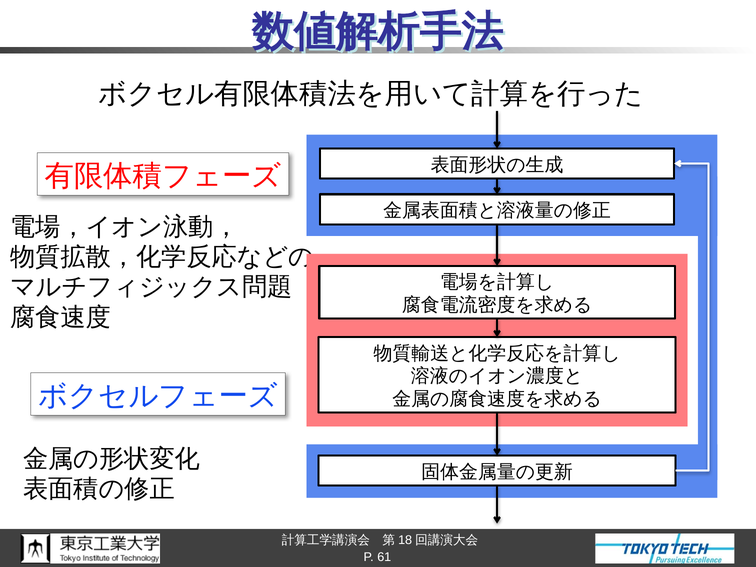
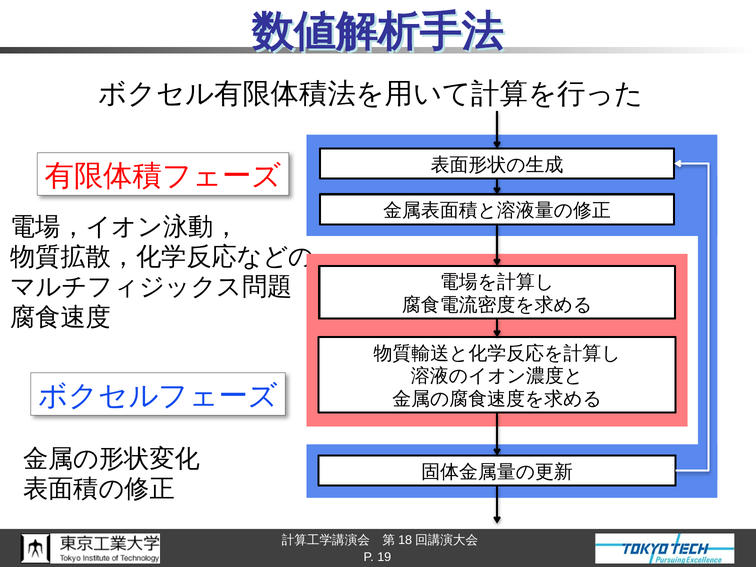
61: 61 -> 19 (384, 557)
